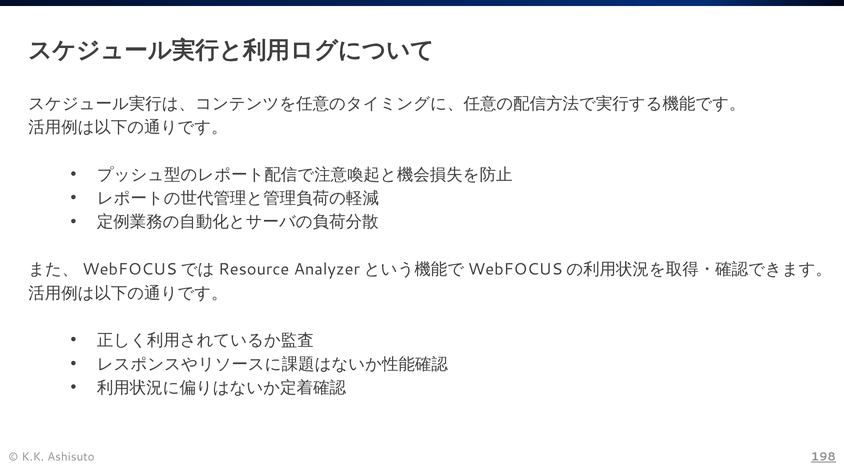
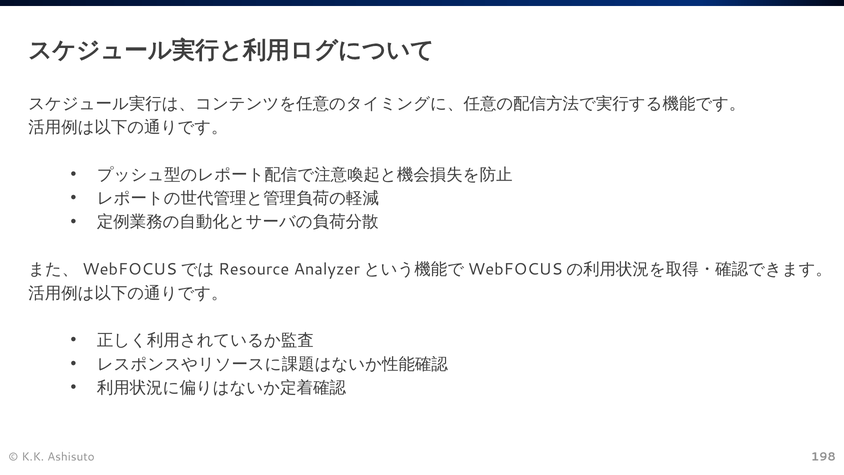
198 underline: present -> none (823, 457)
